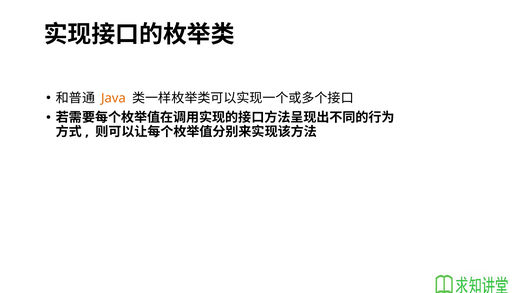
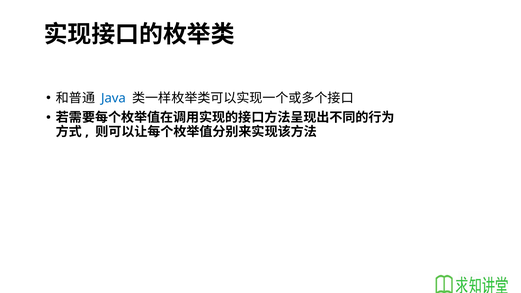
Java colour: orange -> blue (113, 98)
